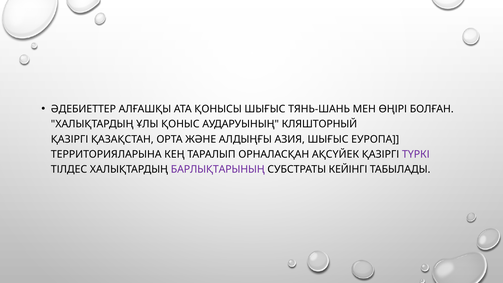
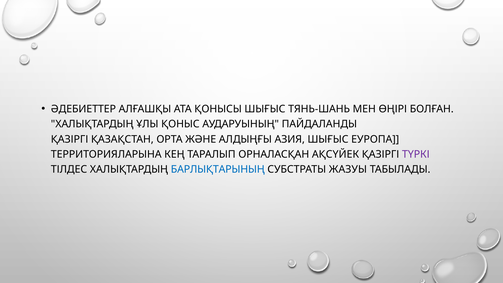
КЛЯШТОРНЫЙ: КЛЯШТОРНЫЙ -> ПАЙДАЛАНДЫ (319, 124)
БАРЛЫҚТАРЫНЫҢ colour: purple -> blue (218, 169)
КЕЙІНГІ: КЕЙІНГІ -> ЖАЗУЫ (348, 169)
